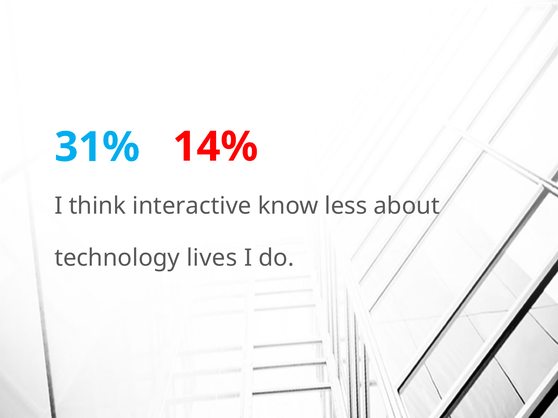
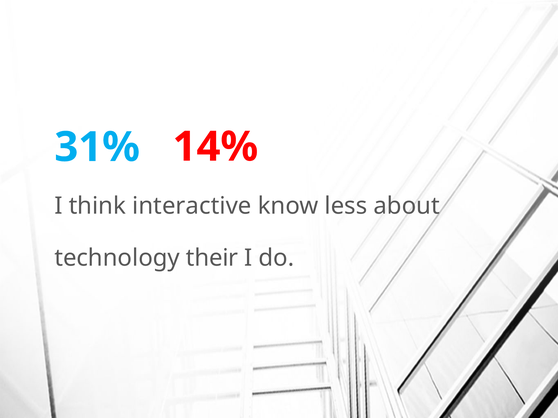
lives: lives -> their (212, 258)
